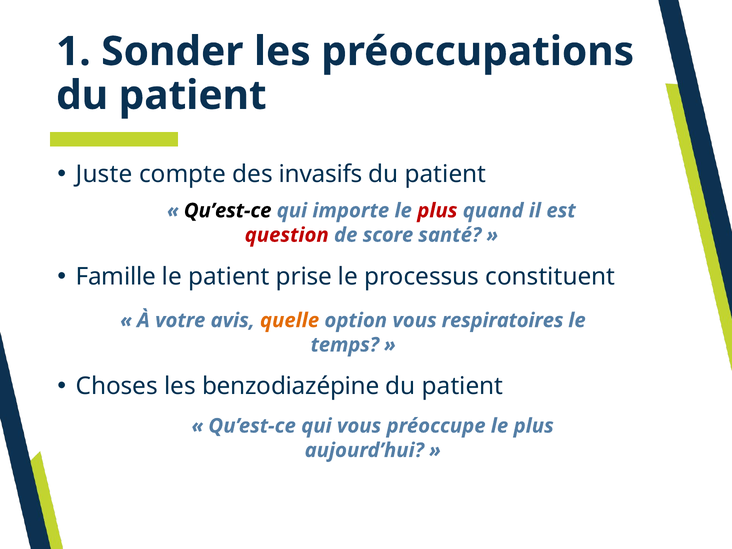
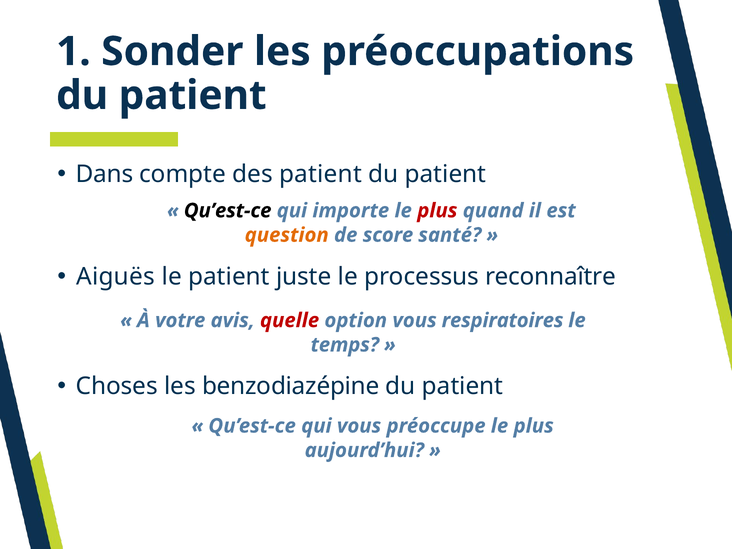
Juste: Juste -> Dans (104, 174)
des invasifs: invasifs -> patient (320, 174)
question colour: red -> orange (287, 235)
Famille: Famille -> Aiguës (116, 276)
prise: prise -> juste (304, 276)
constituent: constituent -> reconnaître (550, 276)
quelle colour: orange -> red (290, 320)
